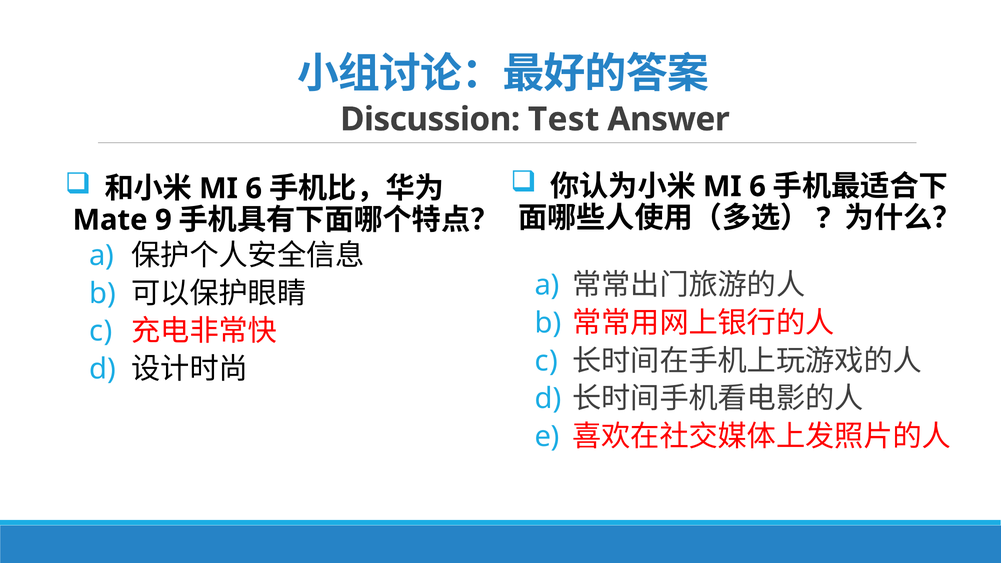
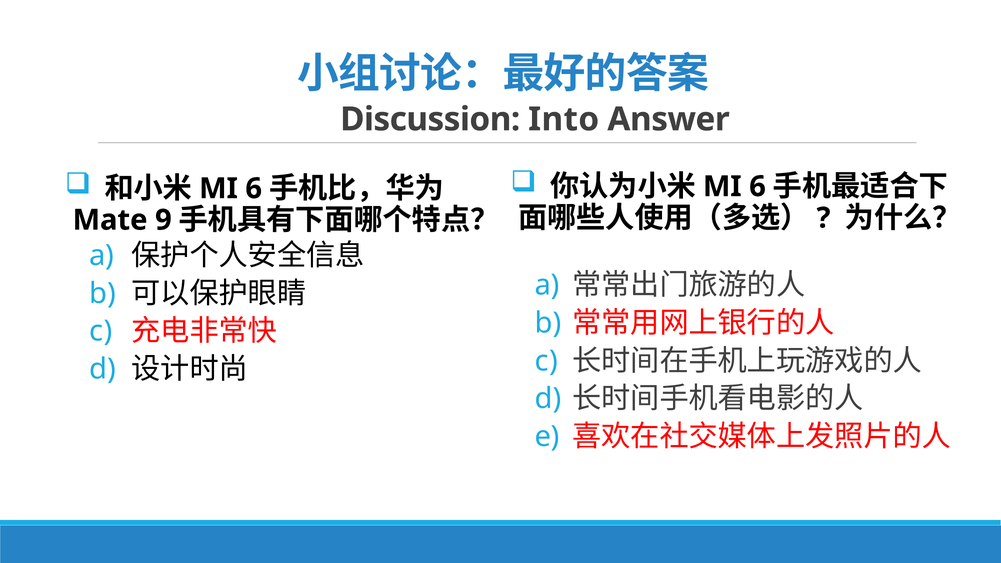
Test: Test -> Into (564, 119)
